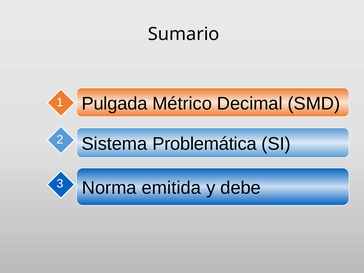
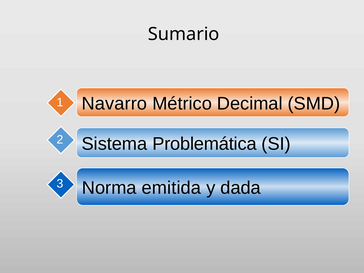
Pulgada: Pulgada -> Navarro (114, 104)
debe: debe -> dada (241, 188)
